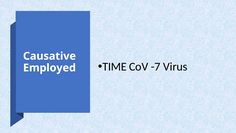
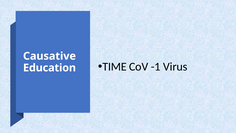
Employed: Employed -> Education (49, 68)
-7: -7 -> -1 (156, 67)
